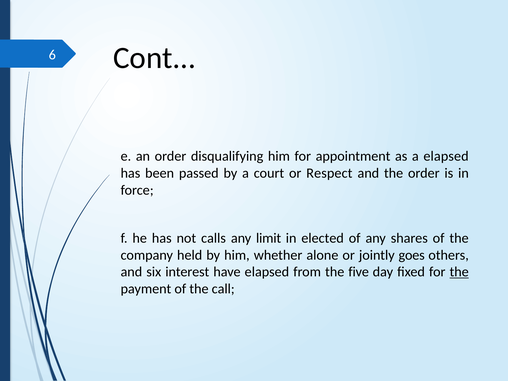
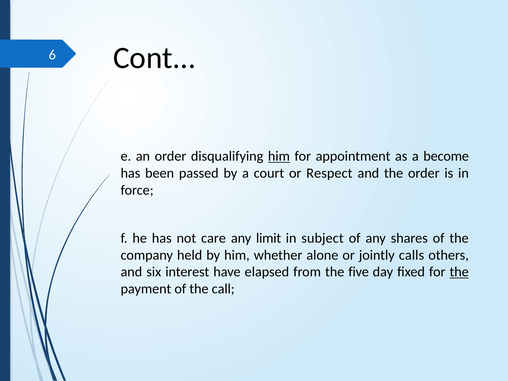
him underline: none -> present (279, 156)
a elapsed: elapsed -> become (446, 156)
calls: calls -> care (214, 238)
elected: elected -> subject (323, 238)
goes: goes -> calls (411, 255)
